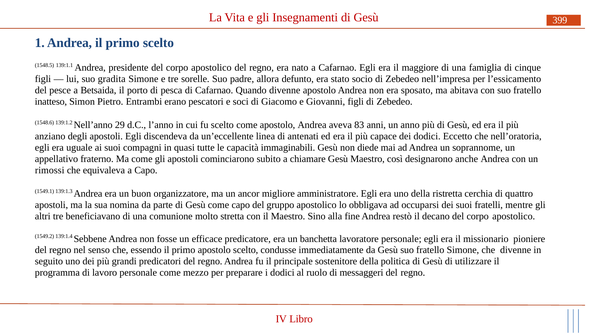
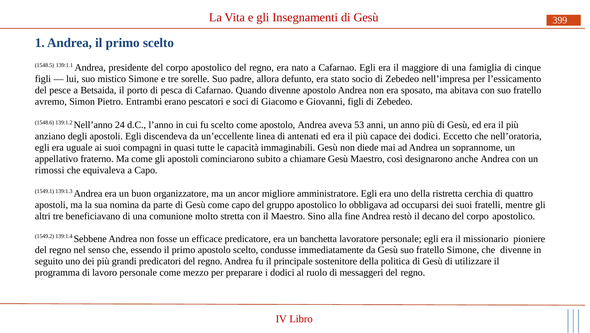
gradita: gradita -> mistico (112, 79)
inatteso: inatteso -> avremo (51, 101)
29: 29 -> 24 (120, 125)
83: 83 -> 53 (359, 125)
